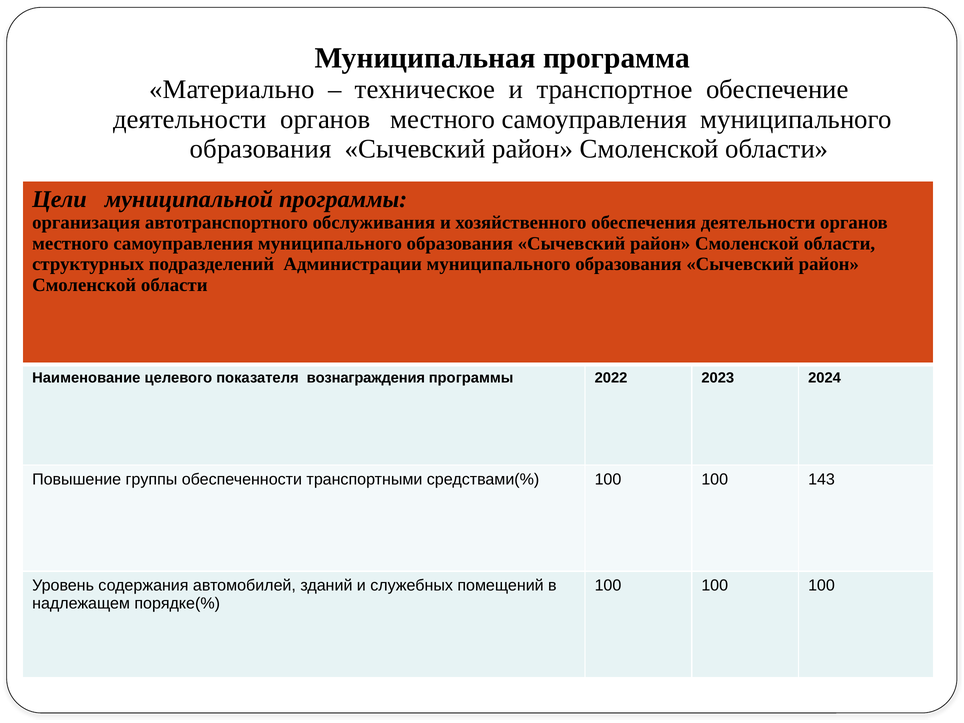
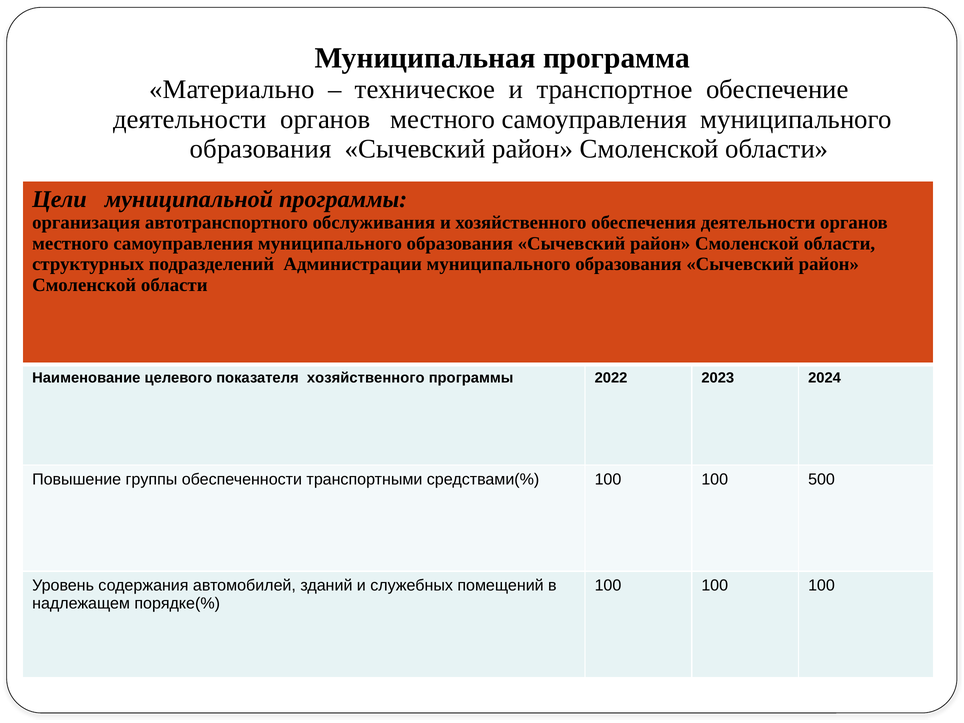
показателя вознаграждения: вознаграждения -> хозяйственного (366, 378)
143: 143 -> 500 (822, 479)
